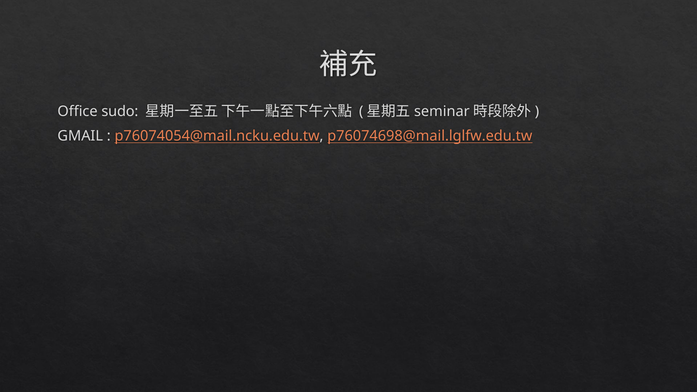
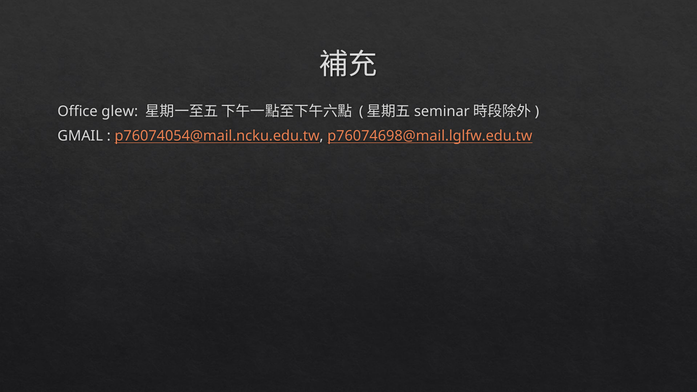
sudo: sudo -> glew (120, 111)
